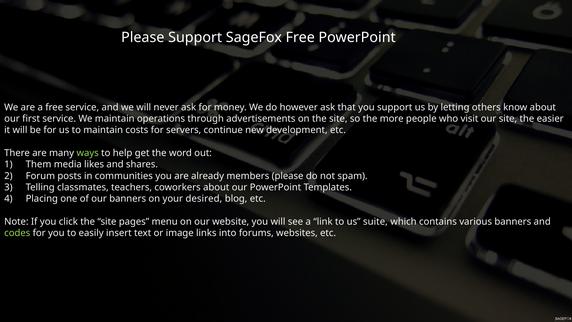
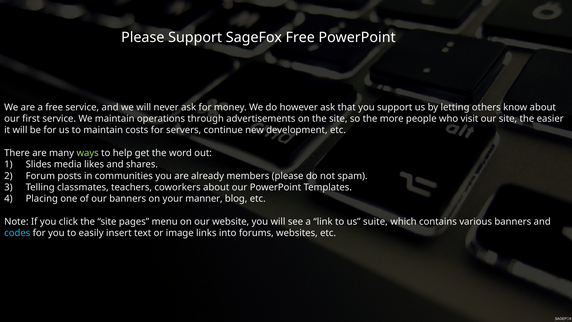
Them: Them -> Slides (39, 164)
desired: desired -> manner (204, 199)
codes colour: light green -> light blue (17, 233)
